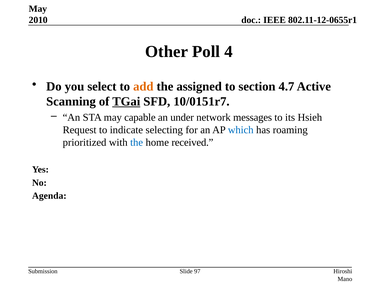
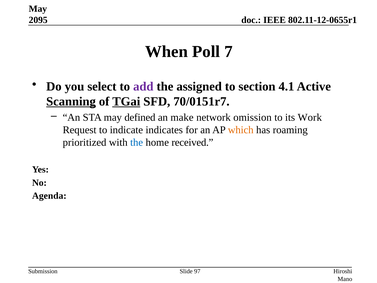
2010: 2010 -> 2095 (38, 20)
Other: Other -> When (167, 51)
4: 4 -> 7 (228, 51)
add colour: orange -> purple (143, 86)
4.7: 4.7 -> 4.1 (286, 86)
Scanning underline: none -> present (71, 101)
10/0151r7: 10/0151r7 -> 70/0151r7 (201, 101)
capable: capable -> defined (140, 117)
under: under -> make (182, 117)
messages: messages -> omission (253, 117)
Hsieh: Hsieh -> Work (310, 117)
selecting: selecting -> indicates (164, 130)
which colour: blue -> orange (241, 130)
